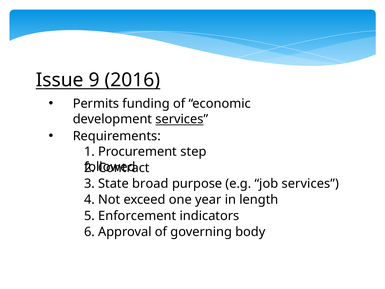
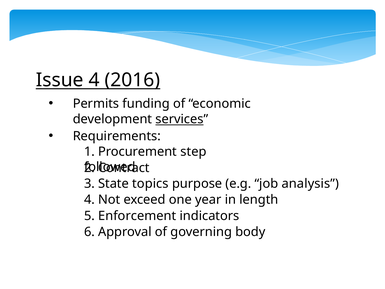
Issue 9: 9 -> 4 (94, 80)
broad: broad -> topics (150, 184)
job services: services -> analysis (310, 184)
